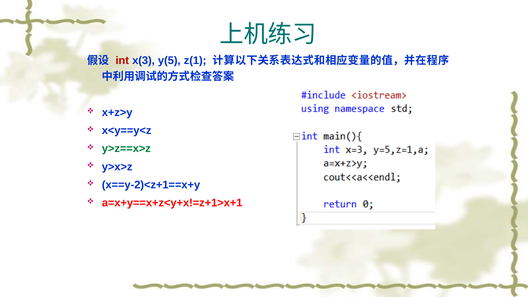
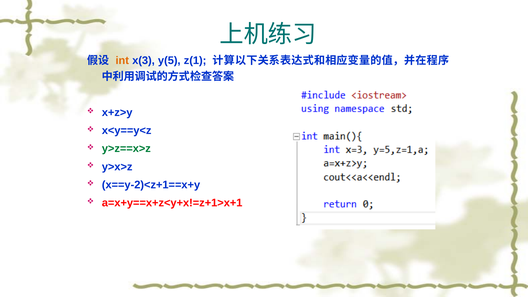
int colour: red -> orange (122, 61)
